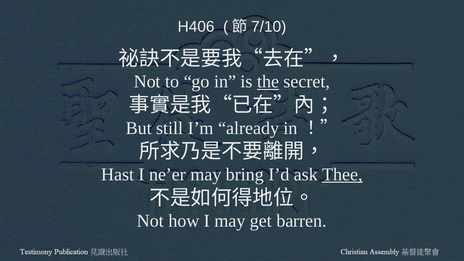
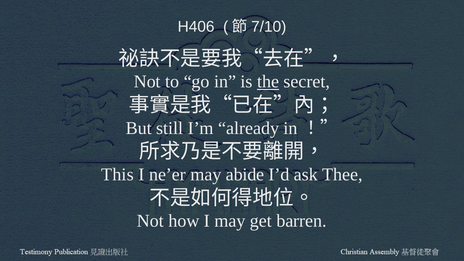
Hast: Hast -> This (117, 174)
bring: bring -> abide (245, 174)
Thee underline: present -> none (342, 174)
